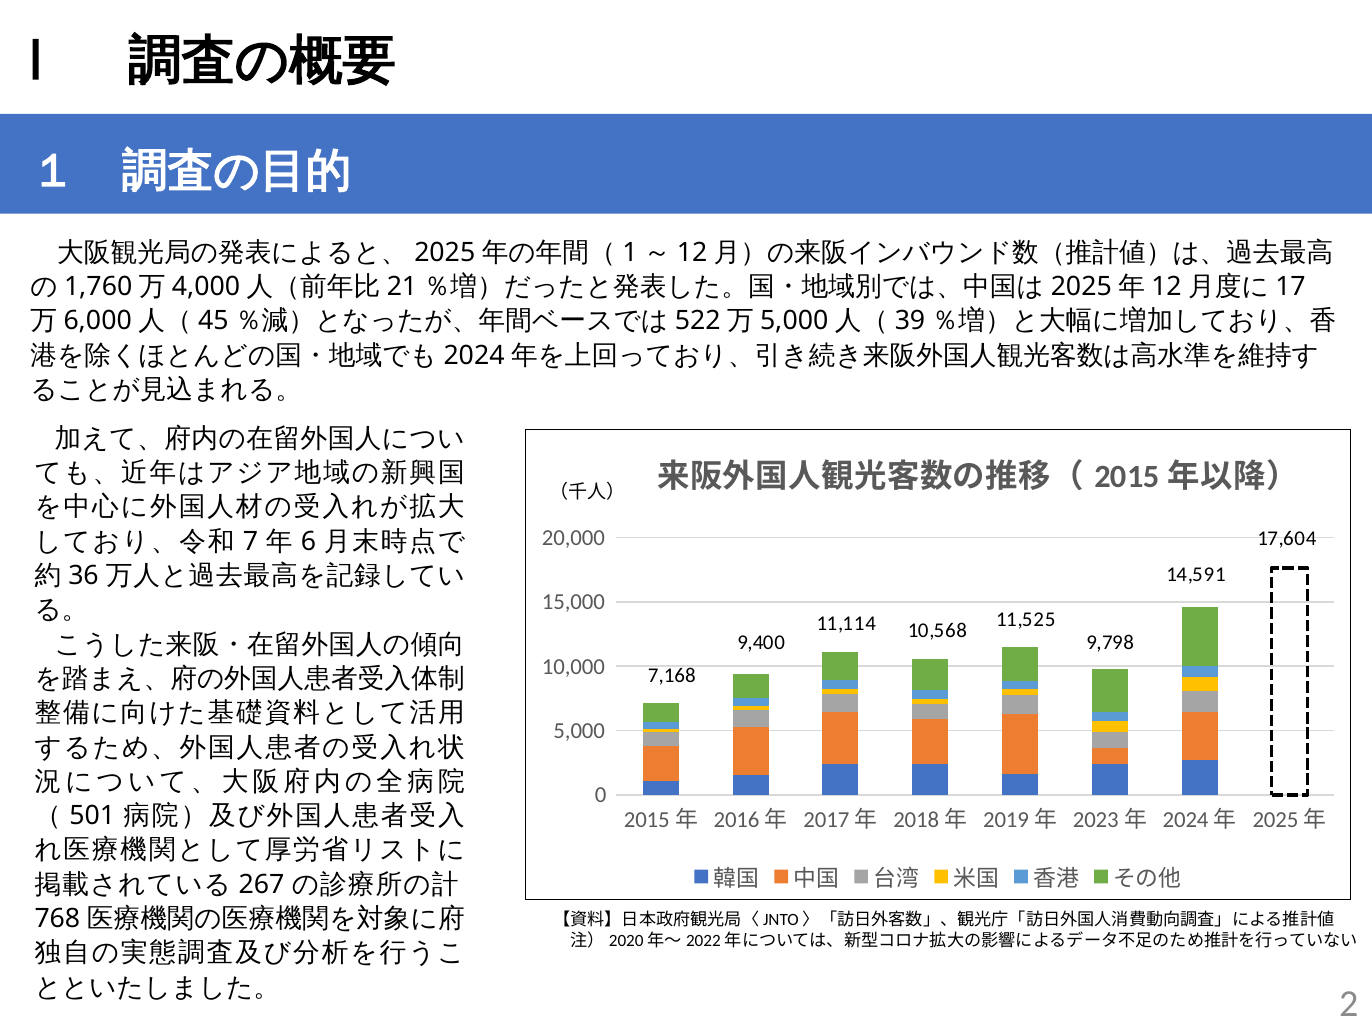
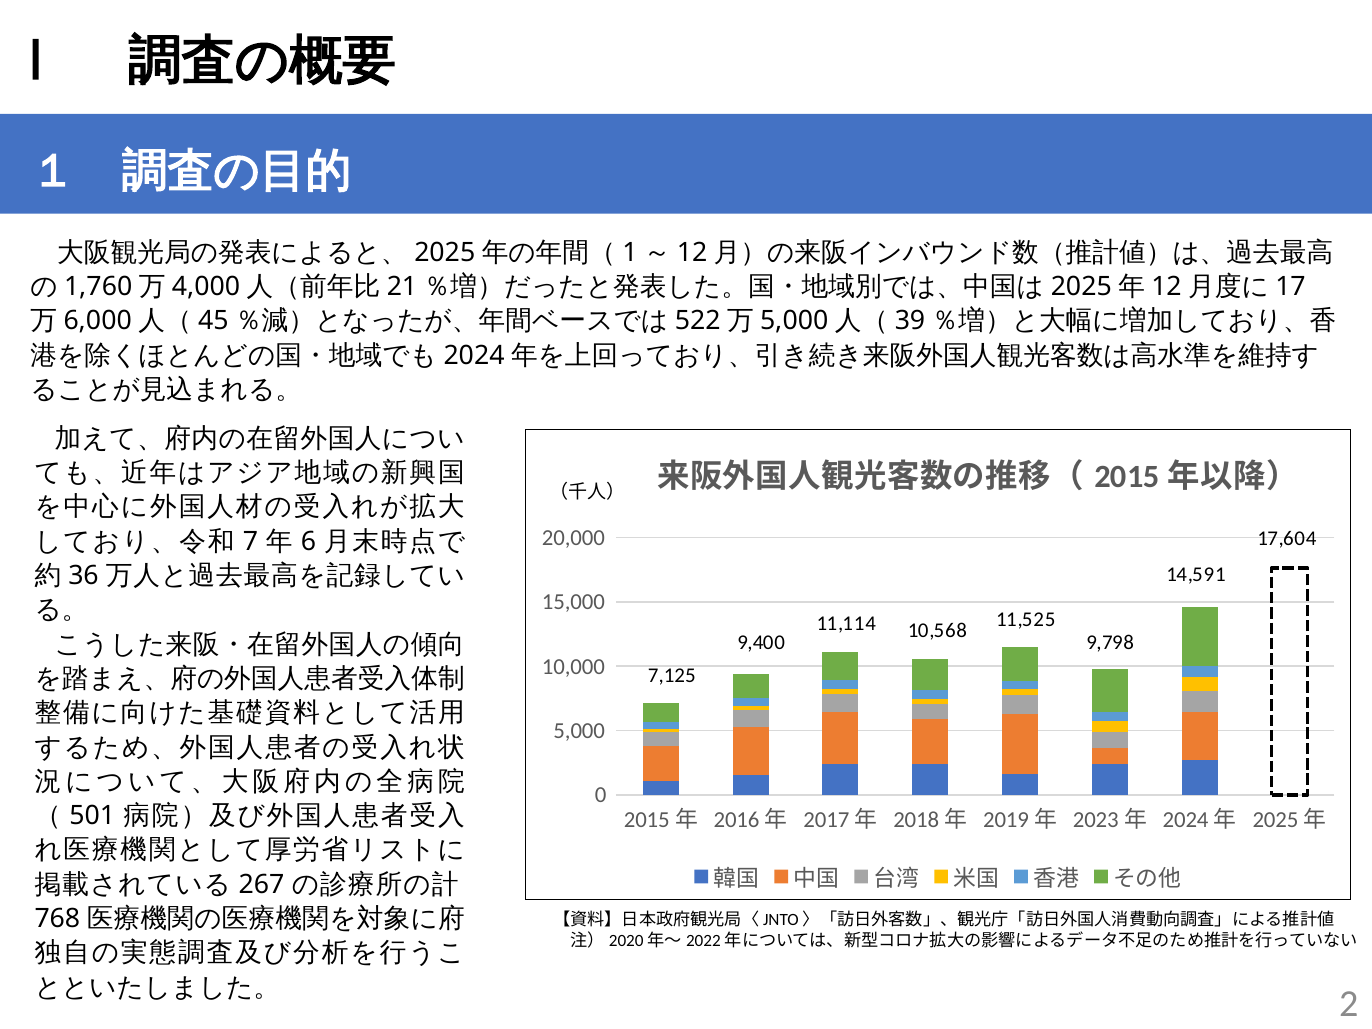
7,168: 7,168 -> 7,125 (672, 676)
